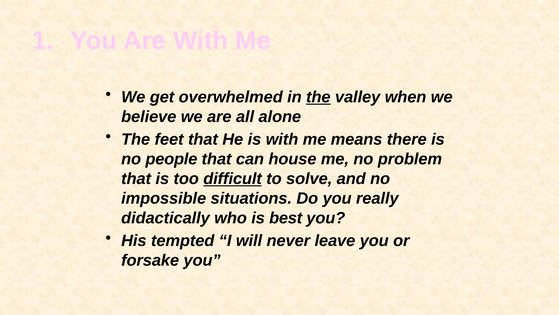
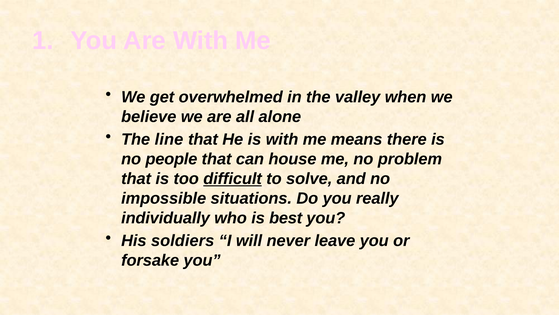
the underline: present -> none (318, 97)
feet: feet -> line (169, 139)
didactically: didactically -> individually (166, 218)
tempted: tempted -> soldiers (183, 240)
